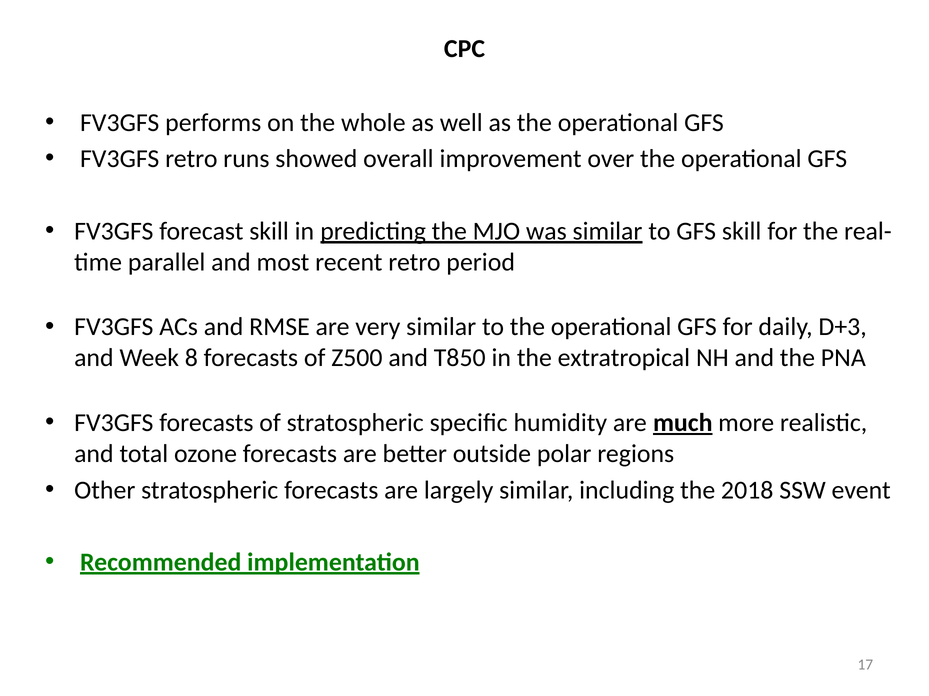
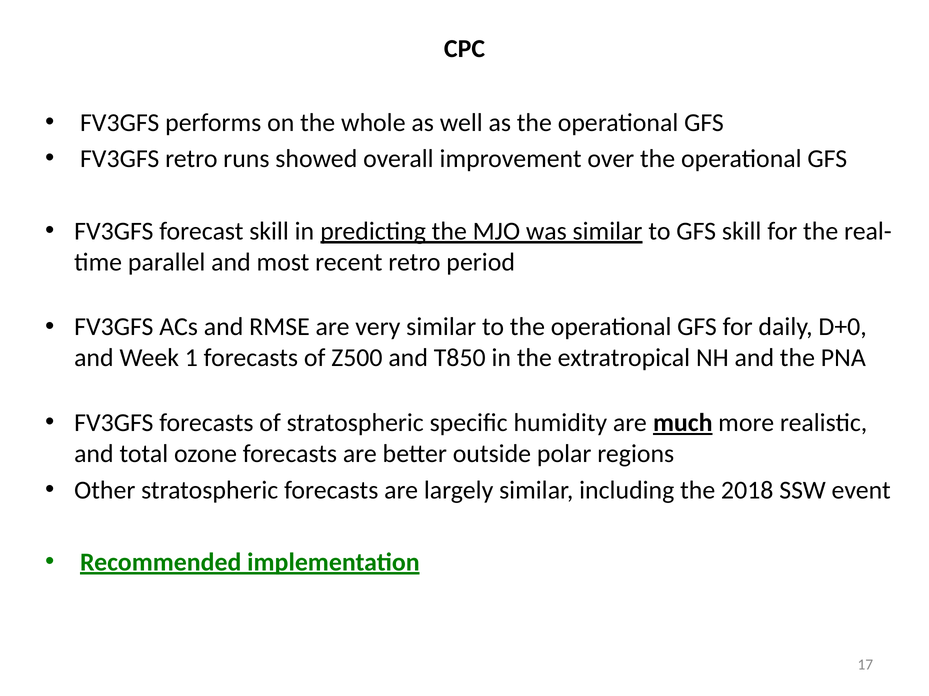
D+3: D+3 -> D+0 (843, 327)
8: 8 -> 1 (191, 358)
